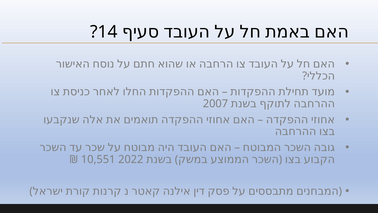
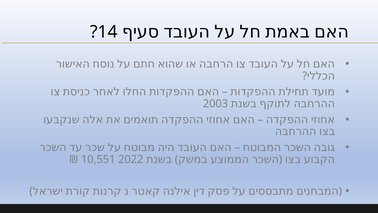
2007: 2007 -> 2003 (215, 104)
